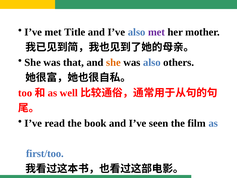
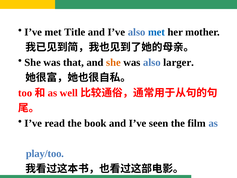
met colour: purple -> blue (157, 32)
others: others -> larger (179, 62)
first/too: first/too -> play/too (45, 153)
